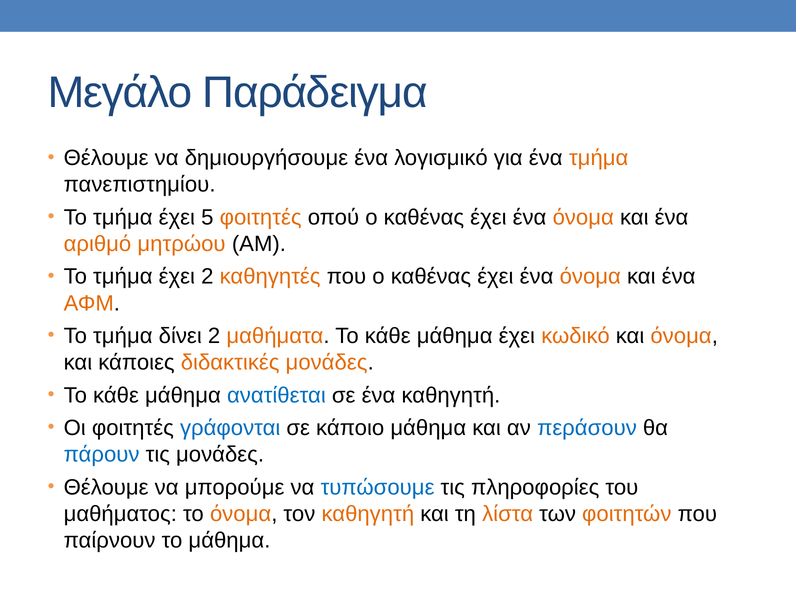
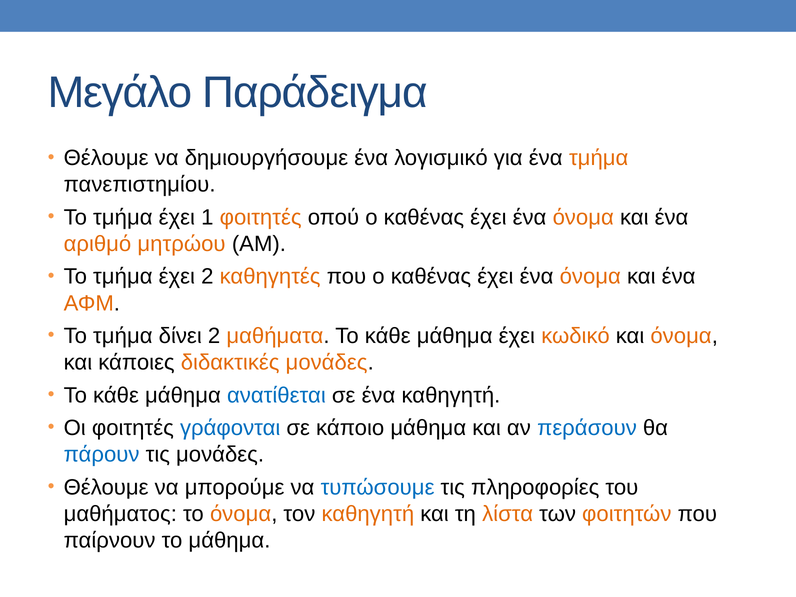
5: 5 -> 1 (207, 217)
